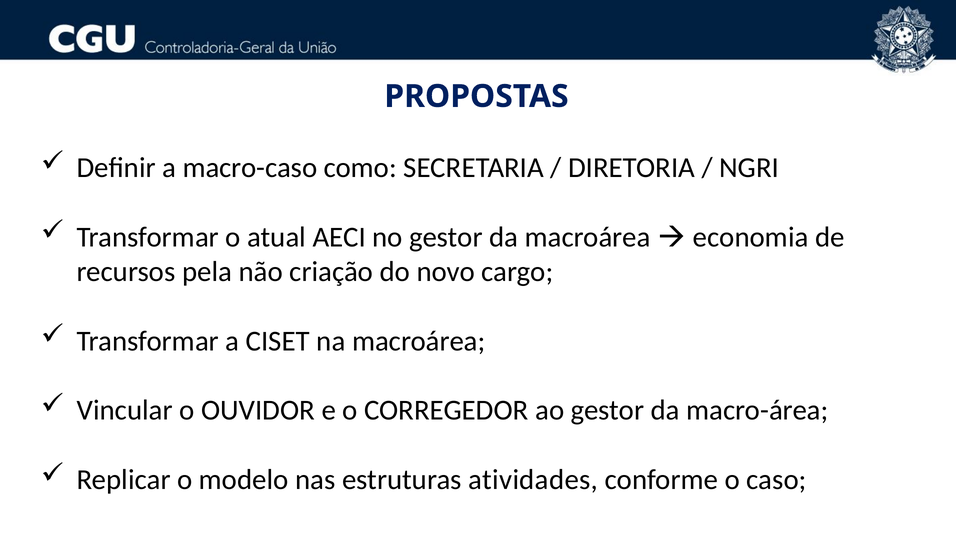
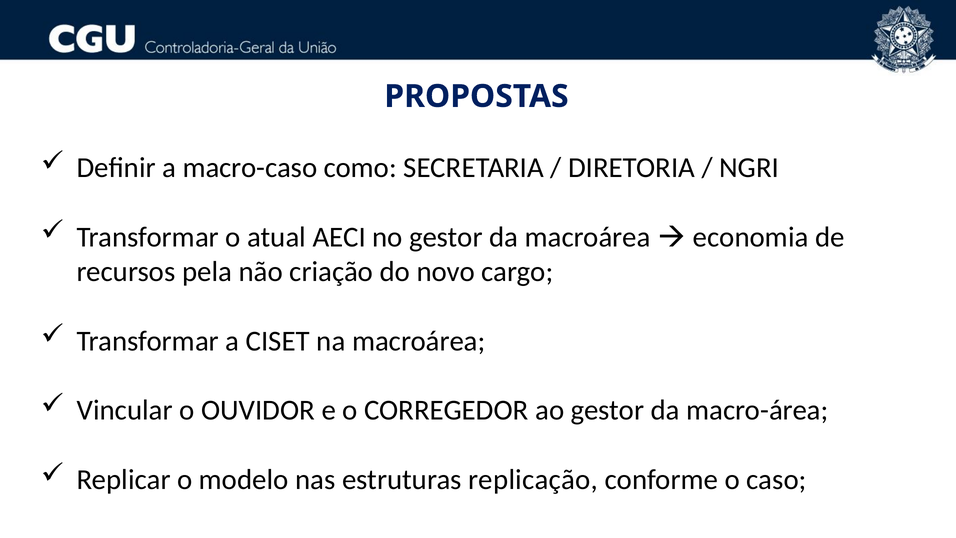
atividades: atividades -> replicação (533, 480)
